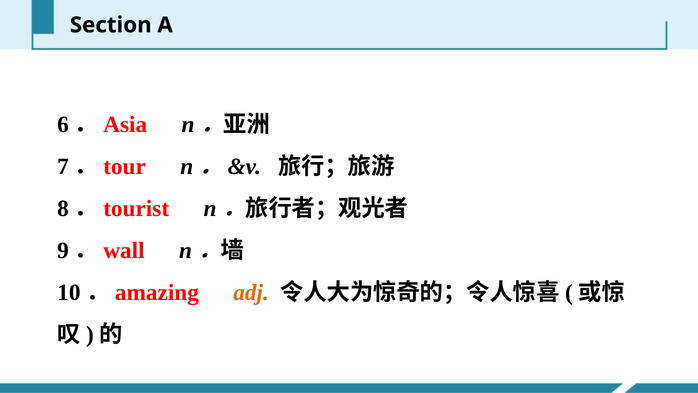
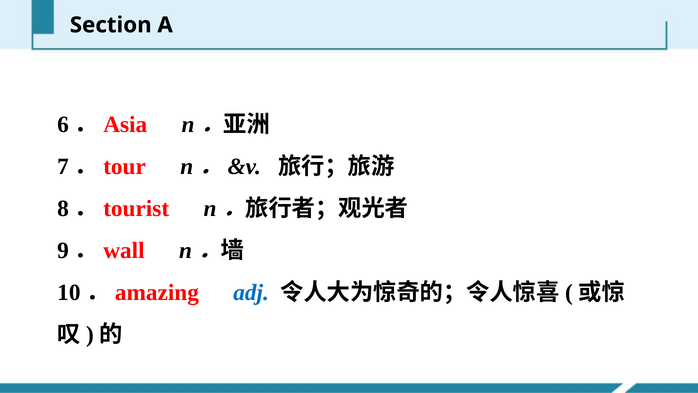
adj colour: orange -> blue (251, 292)
